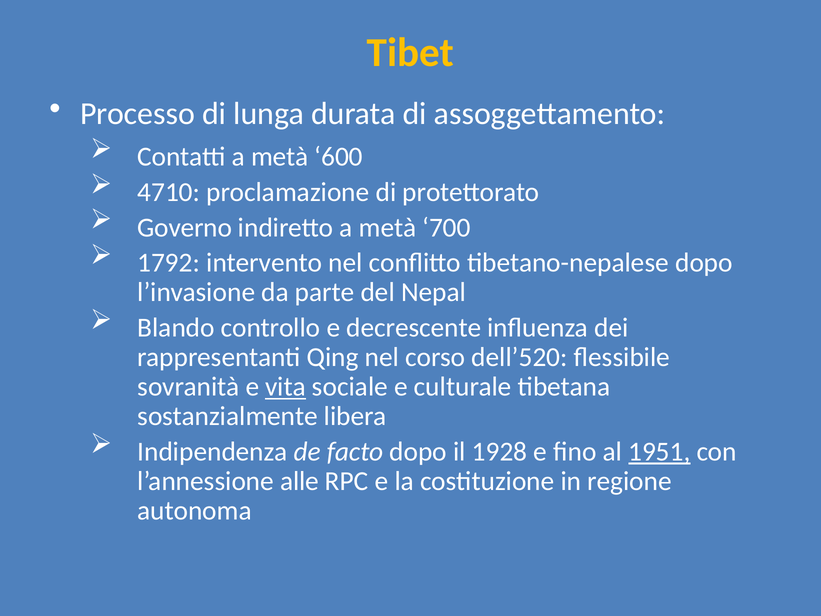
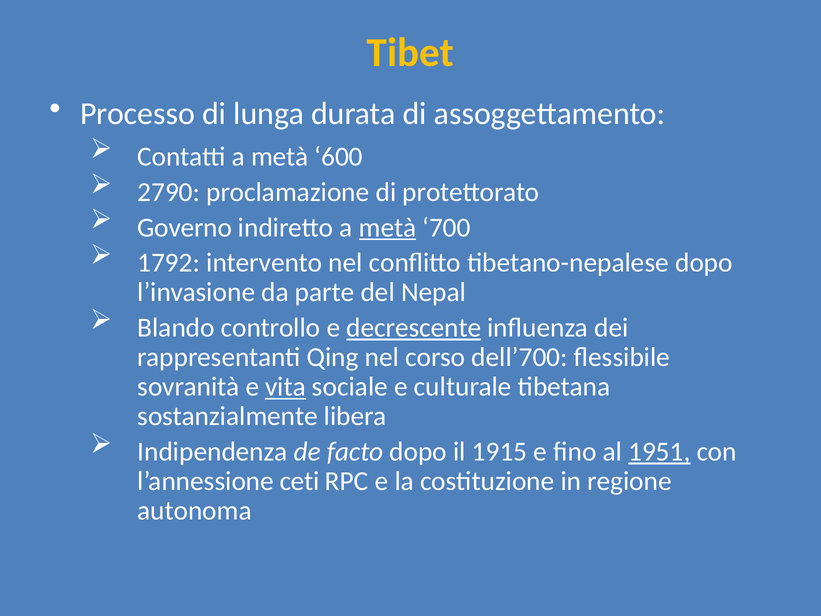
4710: 4710 -> 2790 (169, 192)
metà underline: none -> present (387, 227)
decrescente underline: none -> present (414, 328)
dell’520: dell’520 -> dell’700 (520, 357)
1928: 1928 -> 1915 (500, 452)
alle: alle -> ceti (300, 481)
